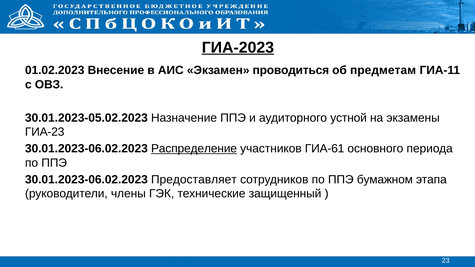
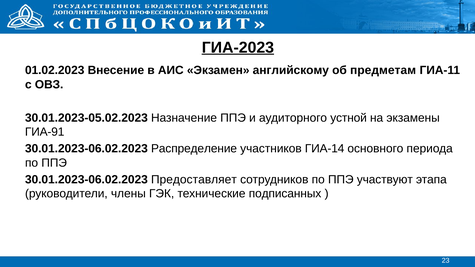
проводиться: проводиться -> английскому (291, 70)
ГИА-23: ГИА-23 -> ГИА-91 (45, 132)
Распределение underline: present -> none (194, 149)
ГИА-61: ГИА-61 -> ГИА-14 (325, 149)
бумажном: бумажном -> участвуют (385, 180)
защищенный: защищенный -> подписанных (285, 194)
